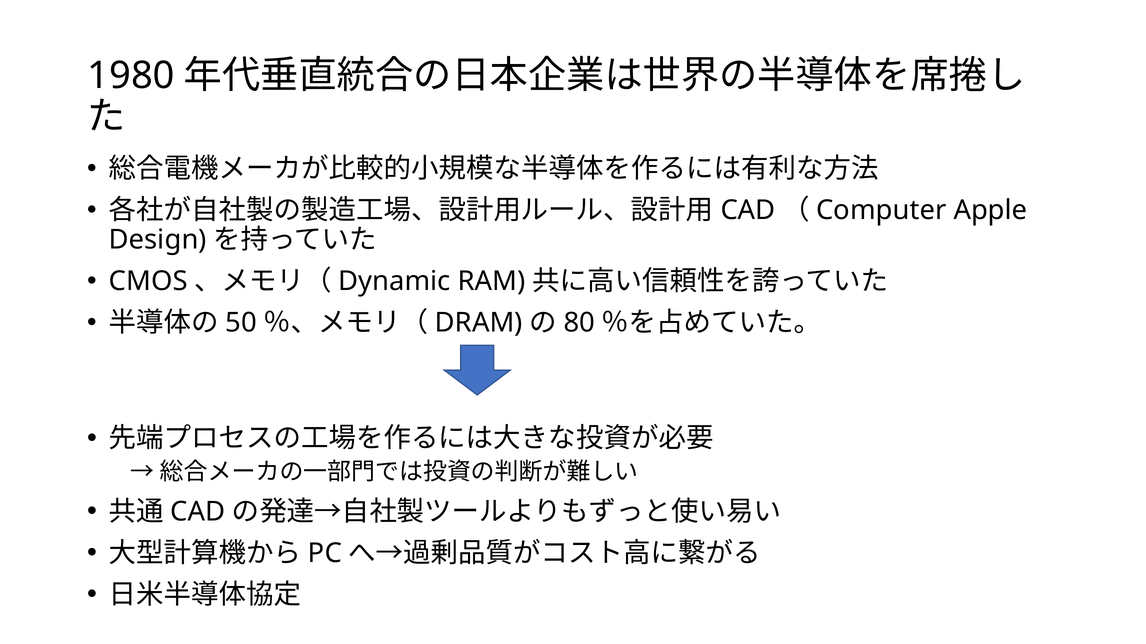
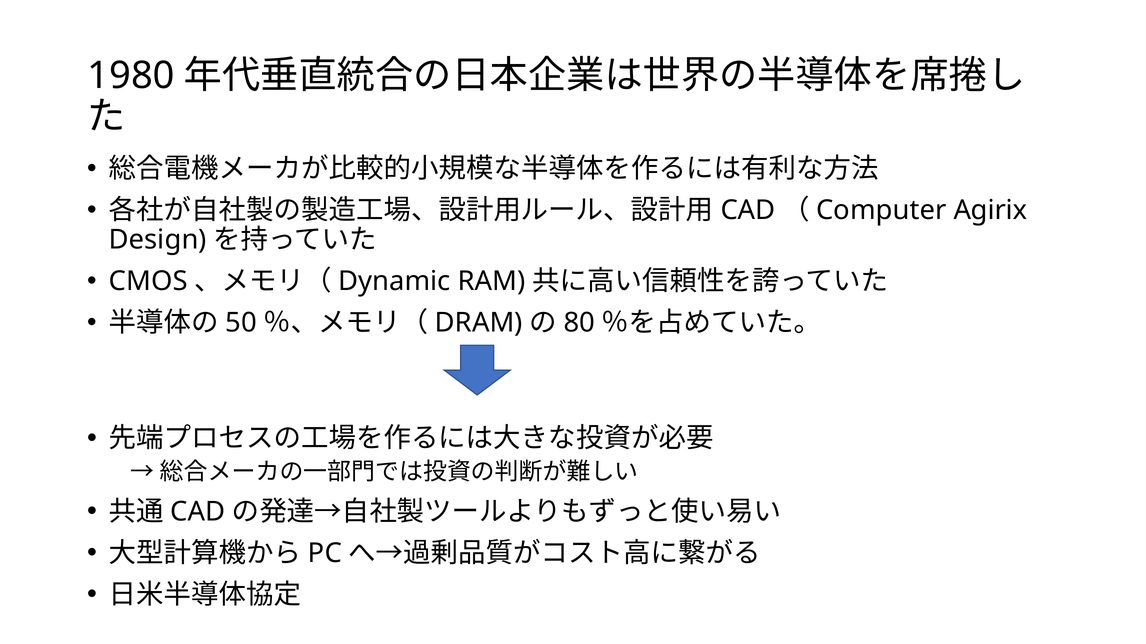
Apple: Apple -> Agirix (990, 210)
